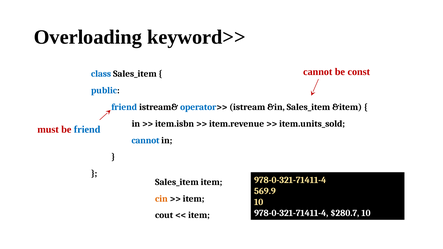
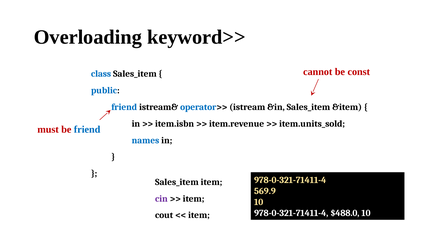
cannot: cannot -> names (145, 140)
cin colour: orange -> purple (161, 199)
$280.7: $280.7 -> $488.0 (345, 213)
